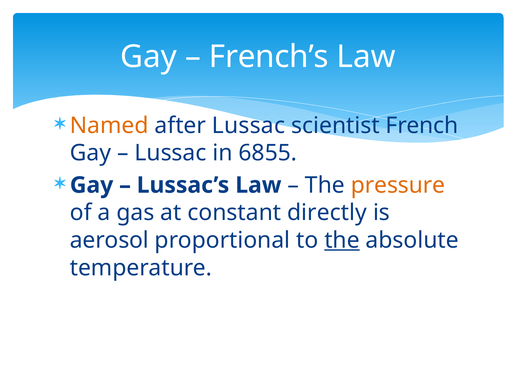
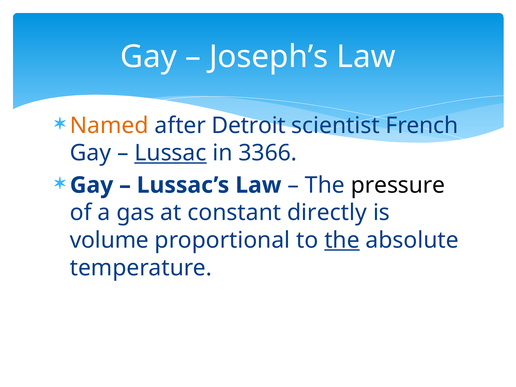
French’s: French’s -> Joseph’s (269, 57)
after Lussac: Lussac -> Detroit (249, 125)
Lussac underline: none -> present (171, 153)
6855: 6855 -> 3366 (268, 153)
pressure colour: orange -> black (398, 185)
aerosol: aerosol -> volume (109, 240)
